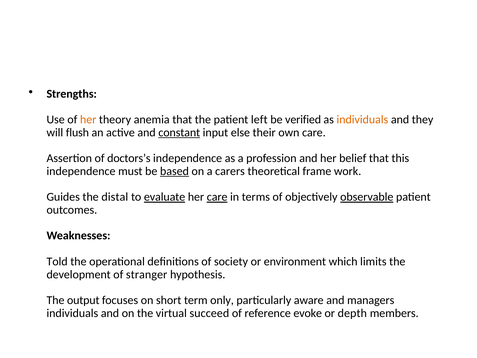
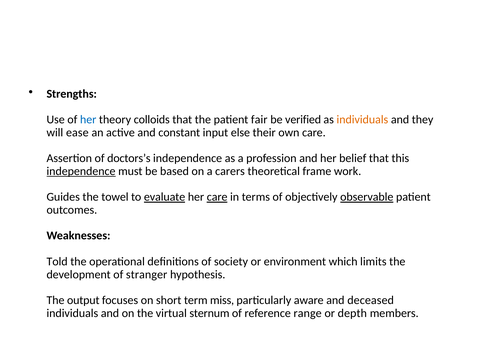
her colour: orange -> blue (88, 120)
anemia: anemia -> colloids (152, 120)
left: left -> fair (259, 120)
flush: flush -> ease (77, 132)
constant underline: present -> none (179, 132)
independence underline: none -> present (81, 171)
based underline: present -> none (174, 171)
distal: distal -> towel (115, 197)
only: only -> miss (222, 300)
managers: managers -> deceased (371, 300)
succeed: succeed -> sternum (209, 313)
evoke: evoke -> range (308, 313)
